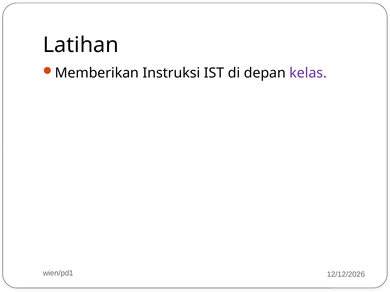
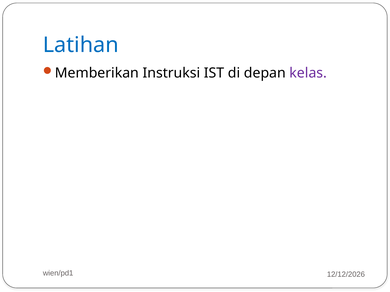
Latihan colour: black -> blue (81, 45)
